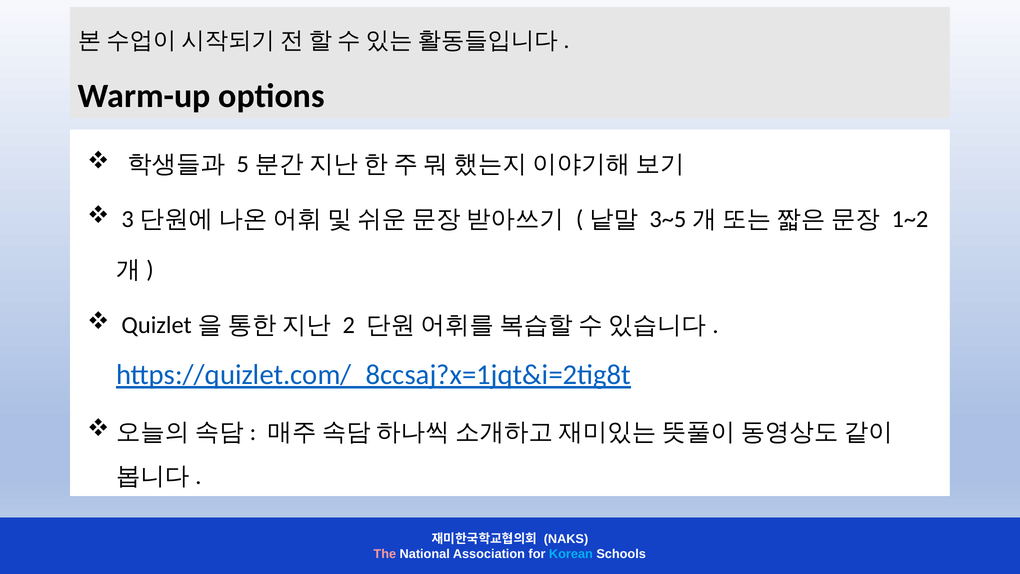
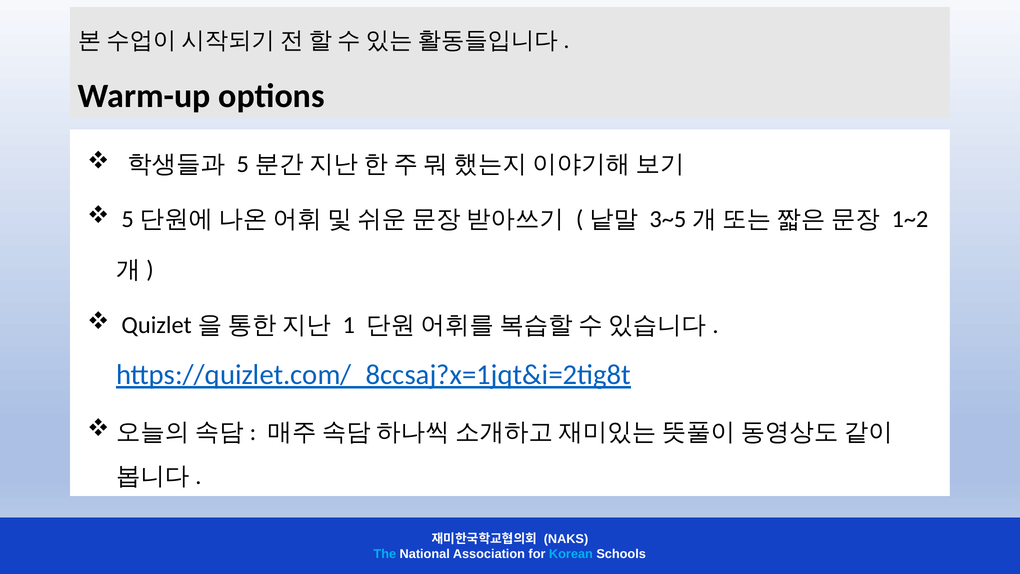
3: 3 -> 5 (128, 219)
2: 2 -> 1 (349, 325)
The colour: pink -> light blue (385, 554)
